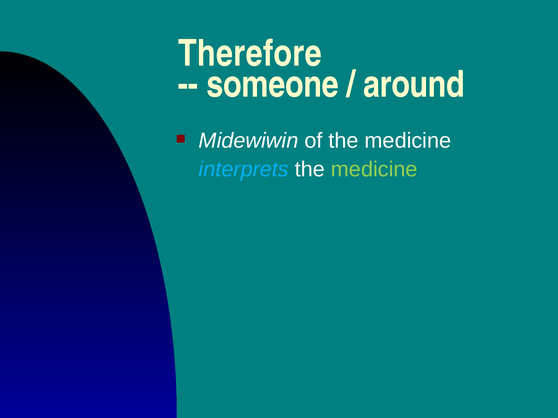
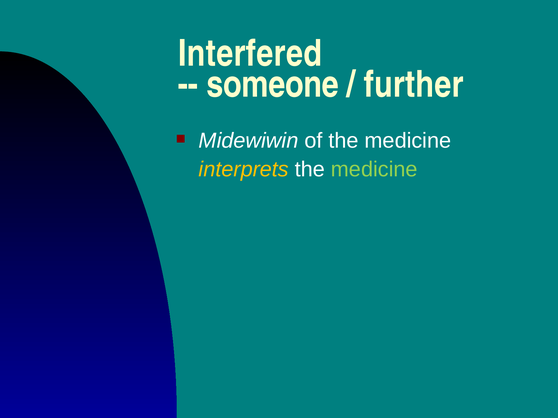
Therefore: Therefore -> Interfered (250, 54)
around: around -> further (414, 85)
interprets colour: light blue -> yellow (244, 169)
